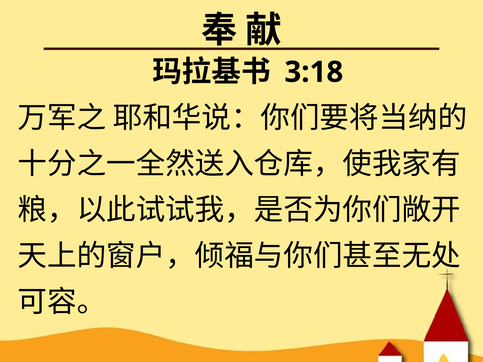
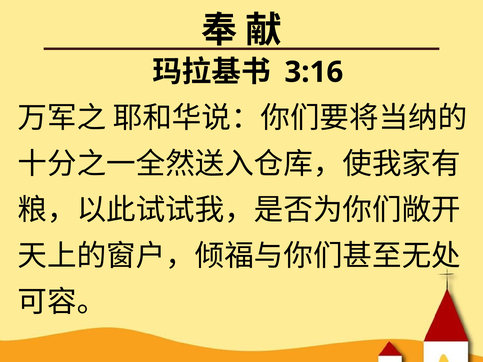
3:18: 3:18 -> 3:16 (314, 72)
